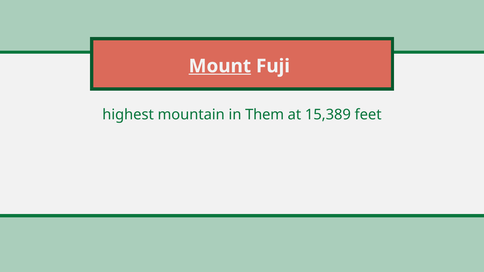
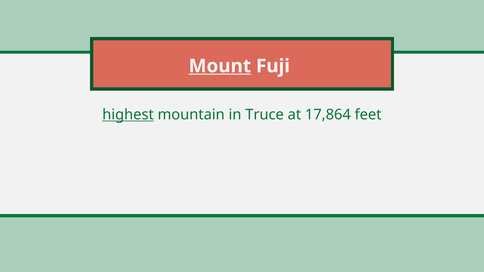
highest underline: none -> present (128, 115)
Them: Them -> Truce (265, 115)
15,389: 15,389 -> 17,864 (328, 115)
